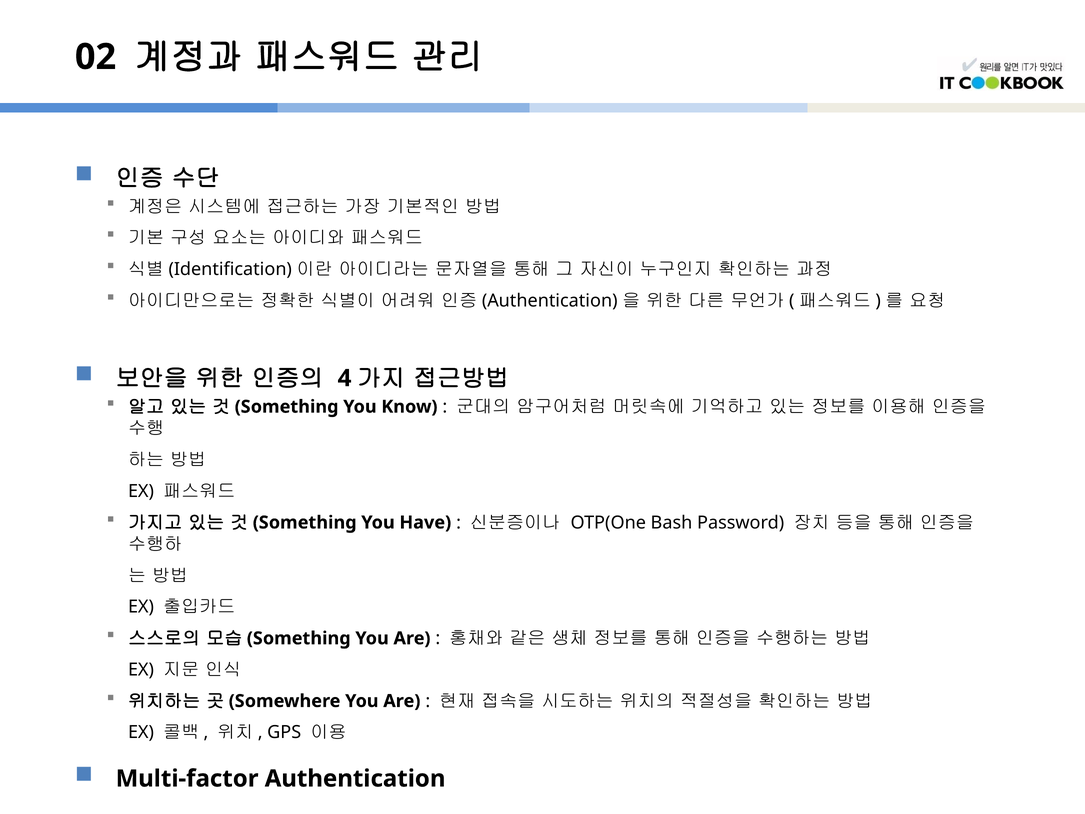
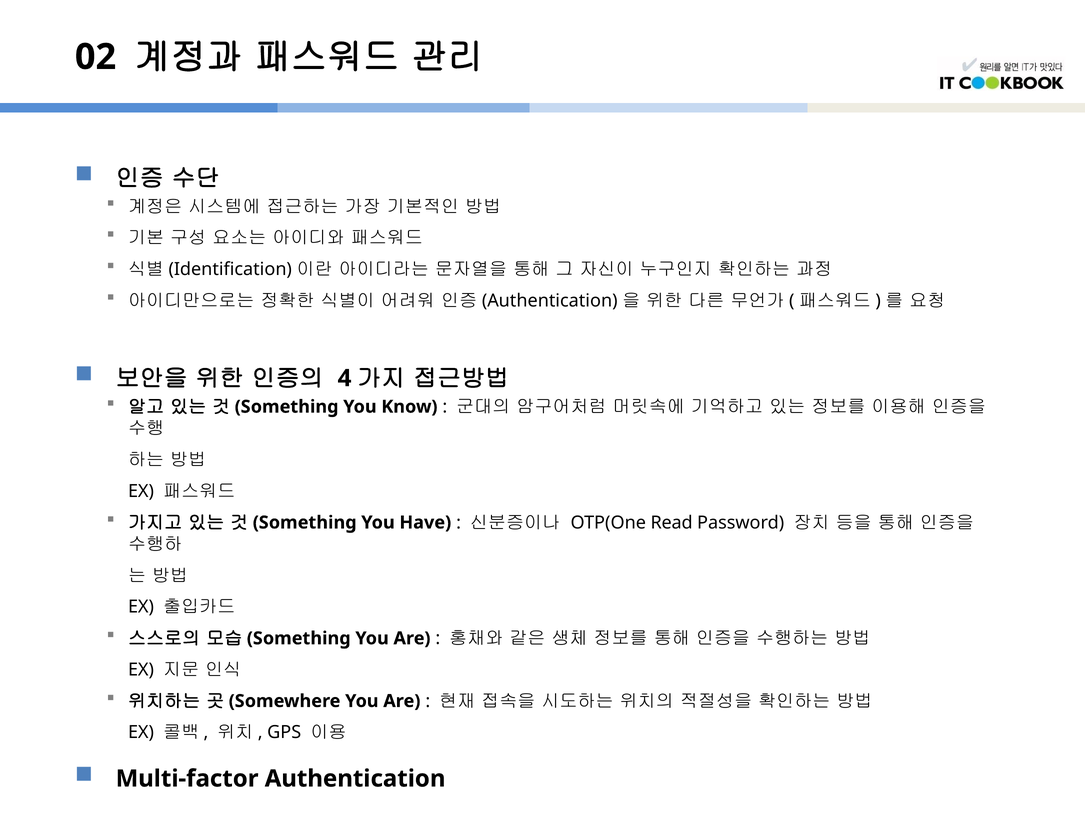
Bash: Bash -> Read (672, 522)
